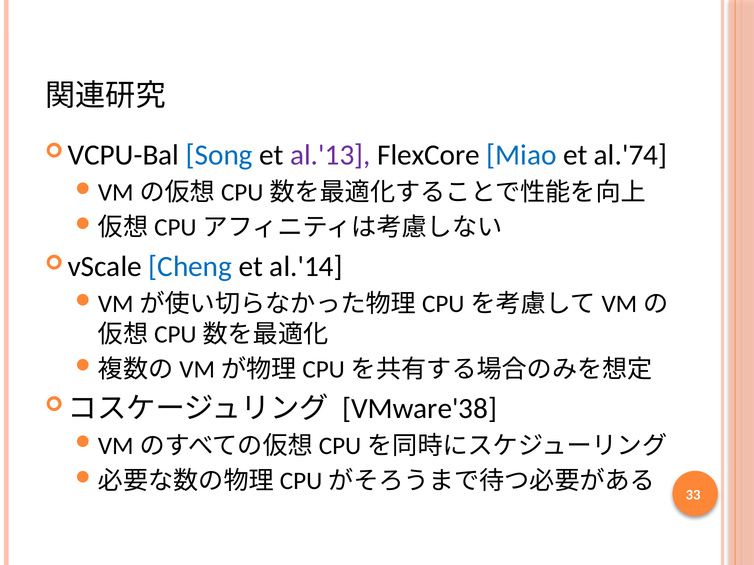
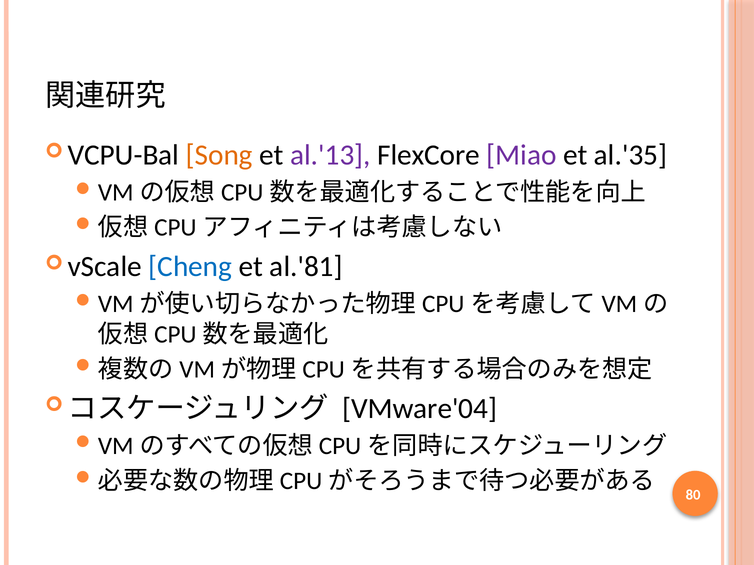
Song colour: blue -> orange (219, 155)
Miao colour: blue -> purple (521, 155)
al.'74: al.'74 -> al.'35 (631, 155)
al.'14: al.'14 -> al.'81 (306, 267)
VMware'38: VMware'38 -> VMware'04 (420, 409)
33: 33 -> 80 (693, 495)
